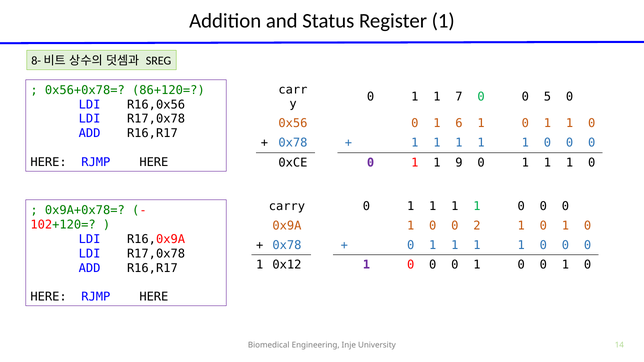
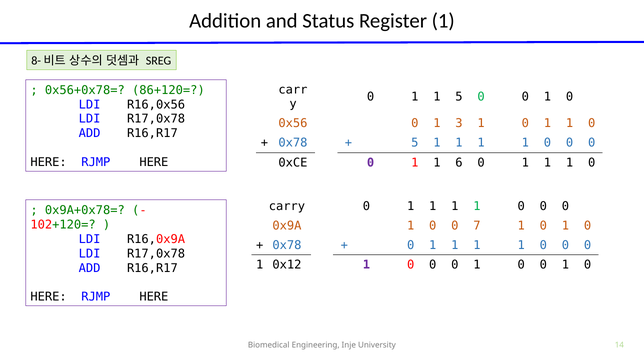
1 7: 7 -> 5 (459, 97)
5: 5 -> 1 (547, 97)
6: 6 -> 3 (459, 123)
1: 1 -> 5 (415, 143)
9: 9 -> 6 (459, 163)
2: 2 -> 7 (477, 226)
